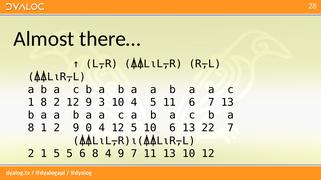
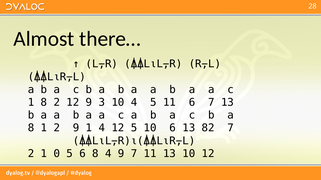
9 0: 0 -> 1 (89, 128)
22: 22 -> 82 (208, 128)
1 5: 5 -> 0 (57, 154)
